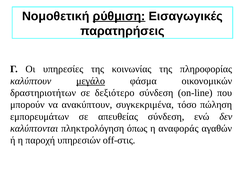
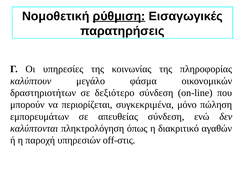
μεγάλο underline: present -> none (91, 81)
ανακύπτουν: ανακύπτουν -> περιορίζεται (87, 105)
τόσο: τόσο -> μόνο (187, 105)
αναφοράς: αναφοράς -> διακριτικό (179, 128)
